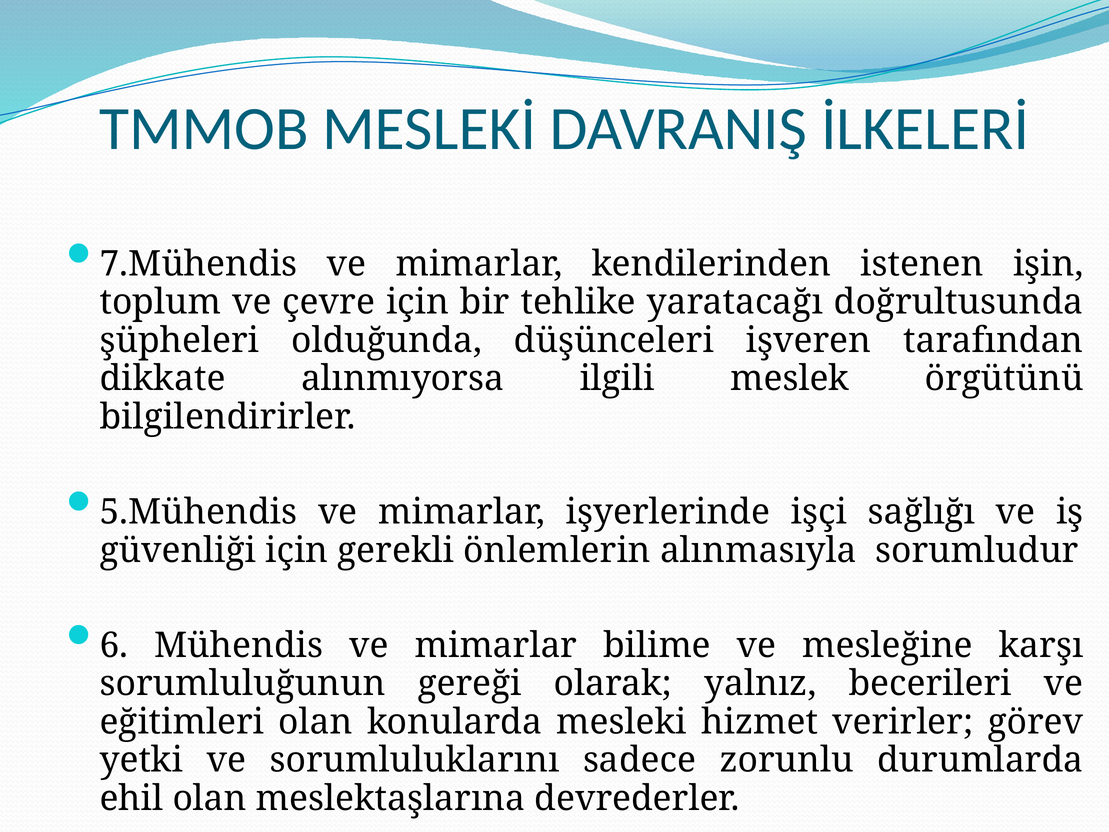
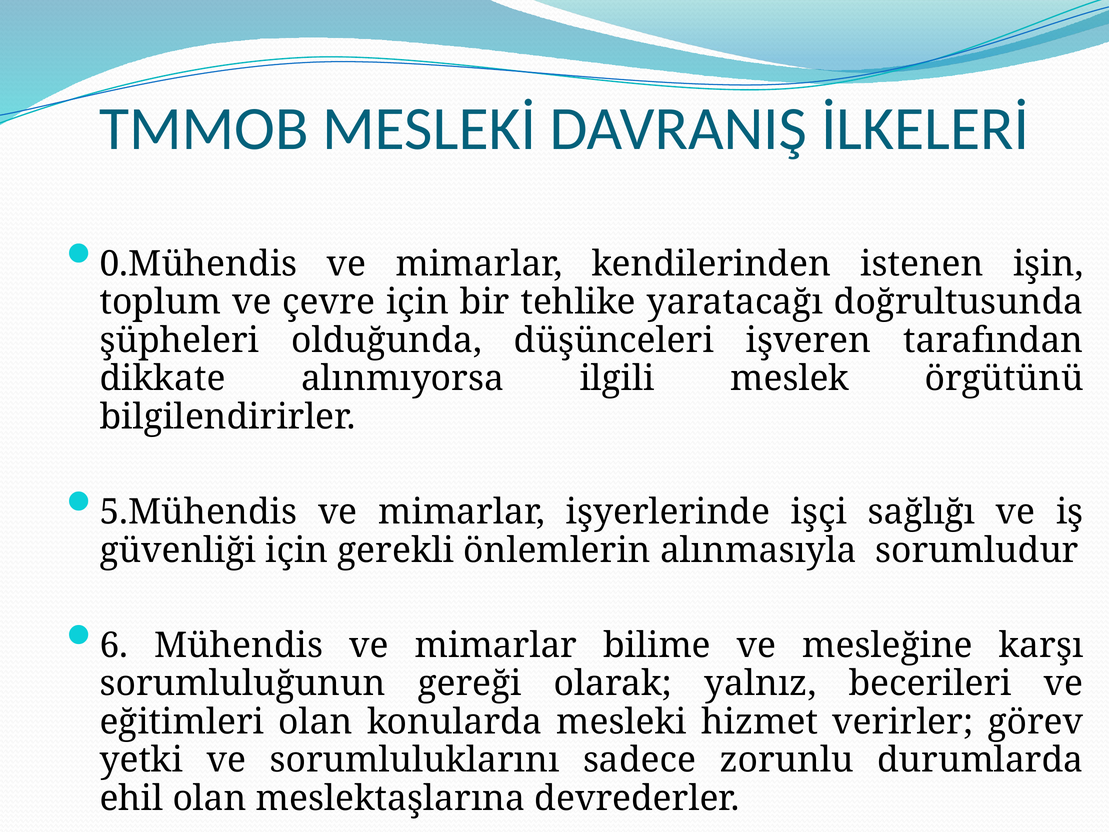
7.Mühendis: 7.Mühendis -> 0.Mühendis (198, 264)
